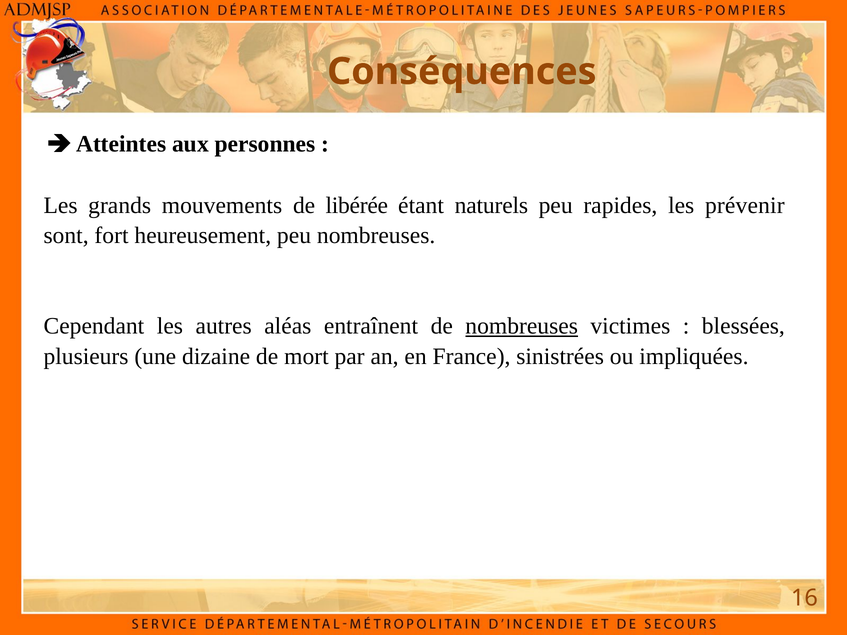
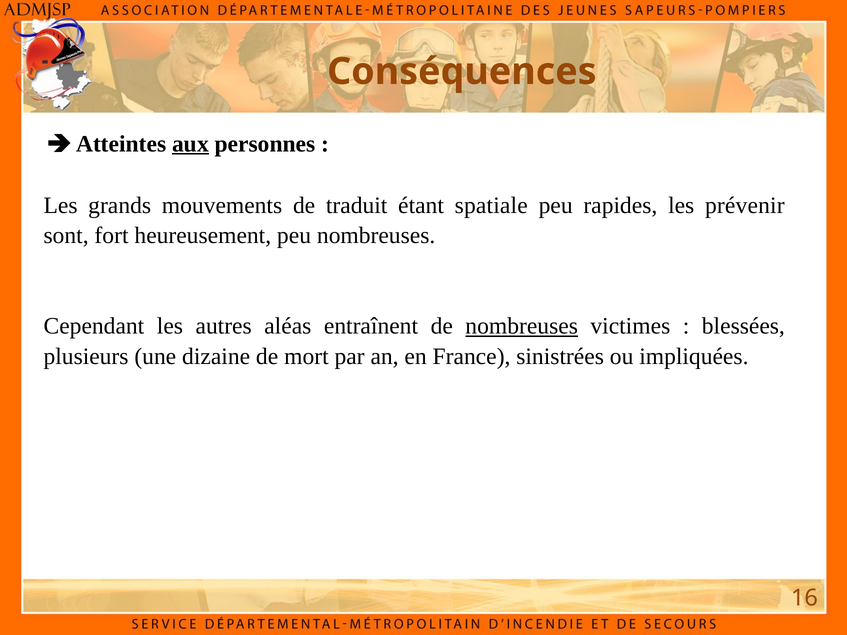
aux underline: none -> present (190, 144)
libérée: libérée -> traduit (357, 205)
naturels: naturels -> spatiale (491, 205)
